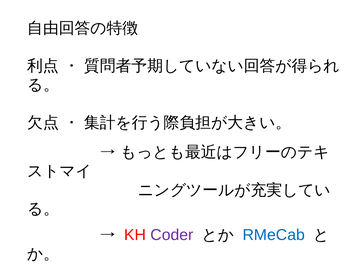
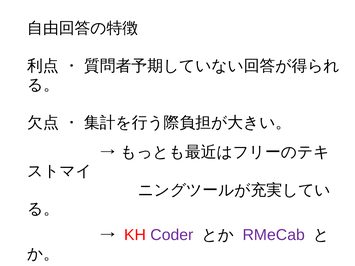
RMeCab colour: blue -> purple (274, 235)
